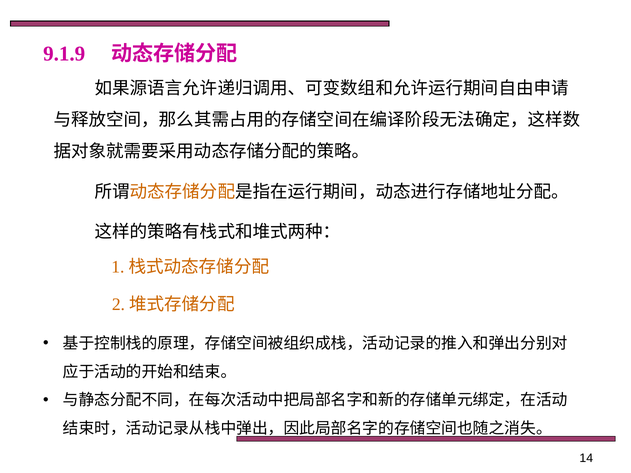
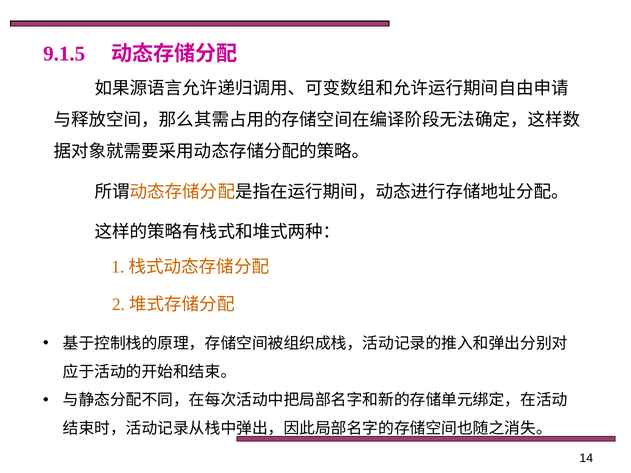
9.1.9: 9.1.9 -> 9.1.5 (64, 54)
